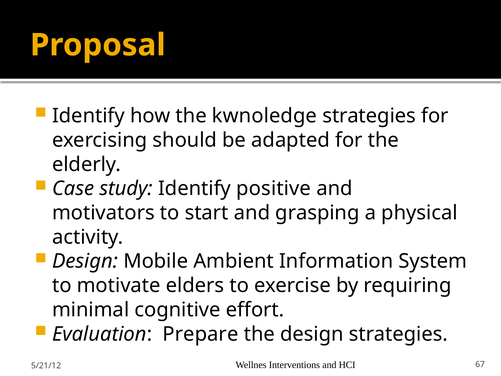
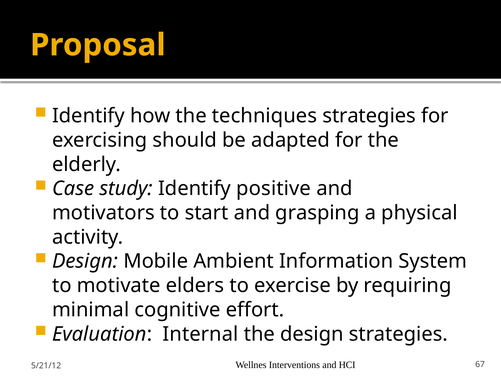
kwnoledge: kwnoledge -> techniques (265, 116)
Prepare: Prepare -> Internal (201, 334)
